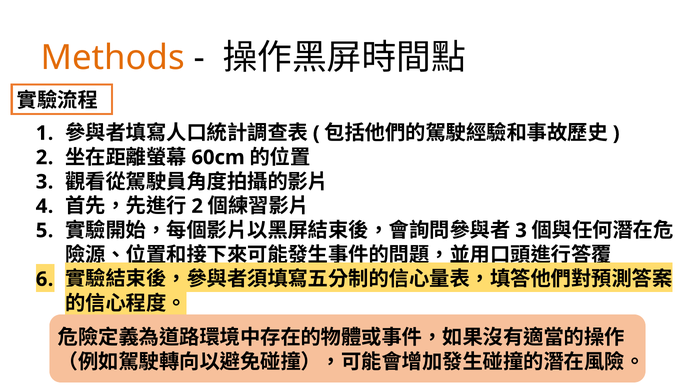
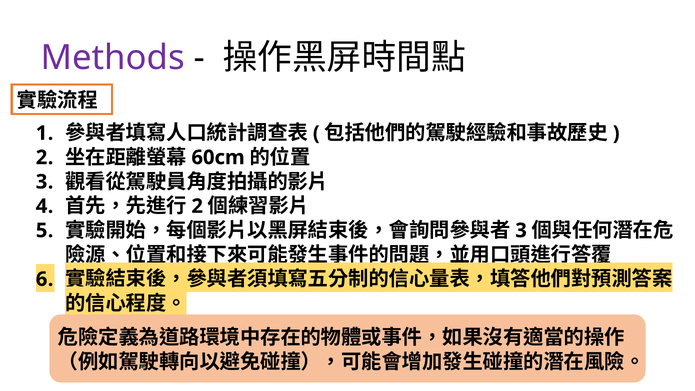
Methods colour: orange -> purple (113, 58)
